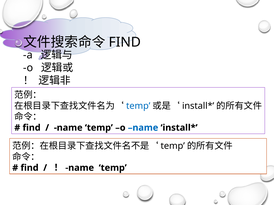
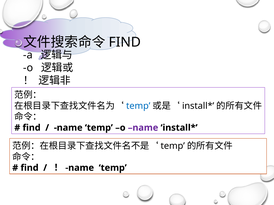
name colour: blue -> purple (143, 128)
